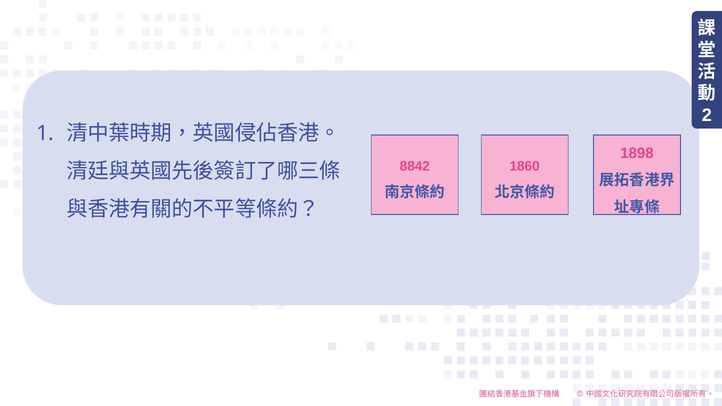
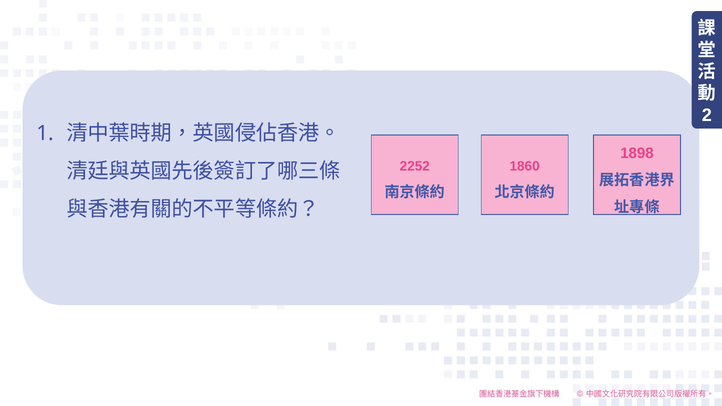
8842: 8842 -> 2252 (415, 166)
